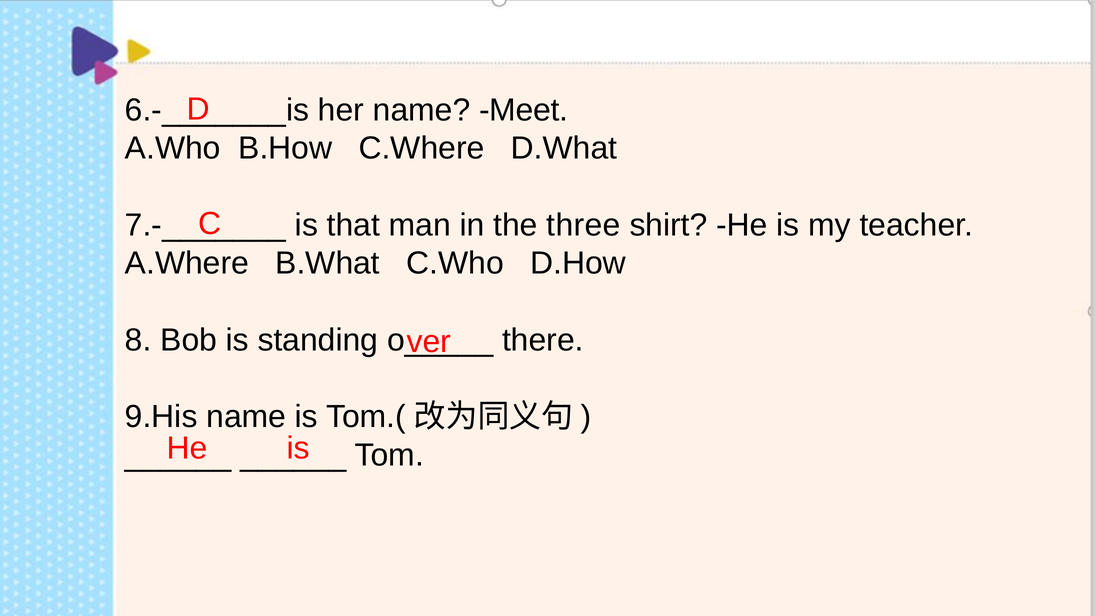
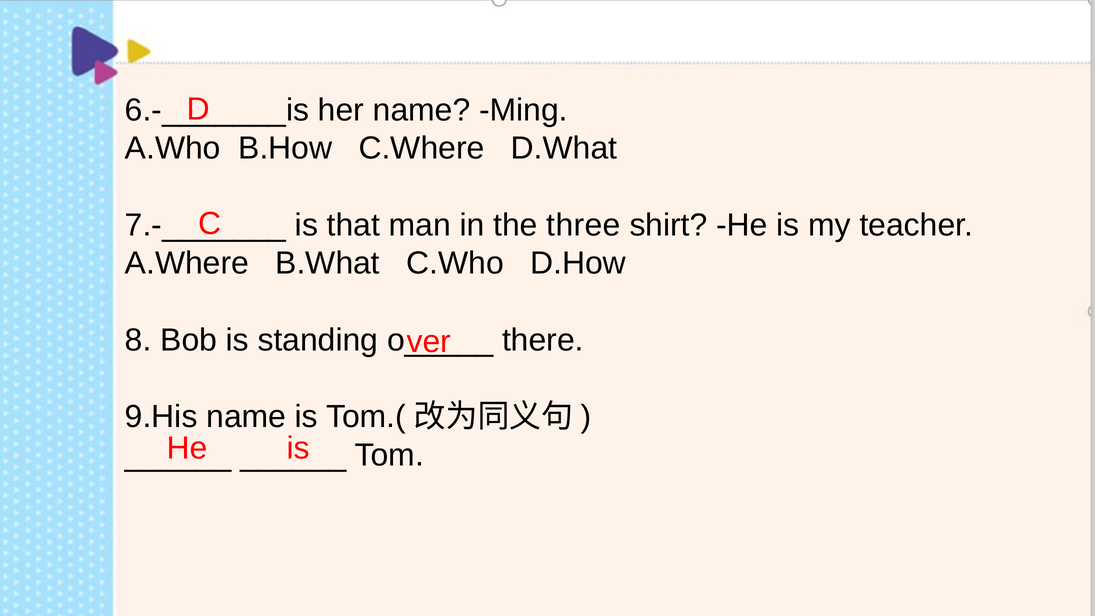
Meet: Meet -> Ming (523, 110)
